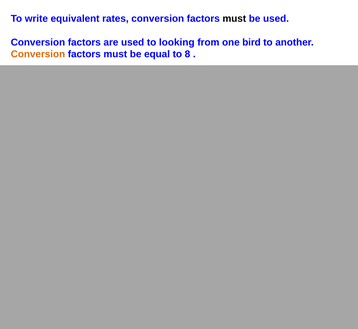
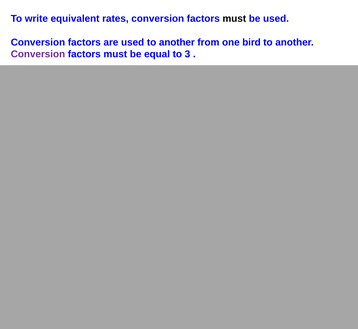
used to looking: looking -> another (177, 42)
Conversion colour: orange -> purple (38, 54)
to 8: 8 -> 3 (187, 54)
